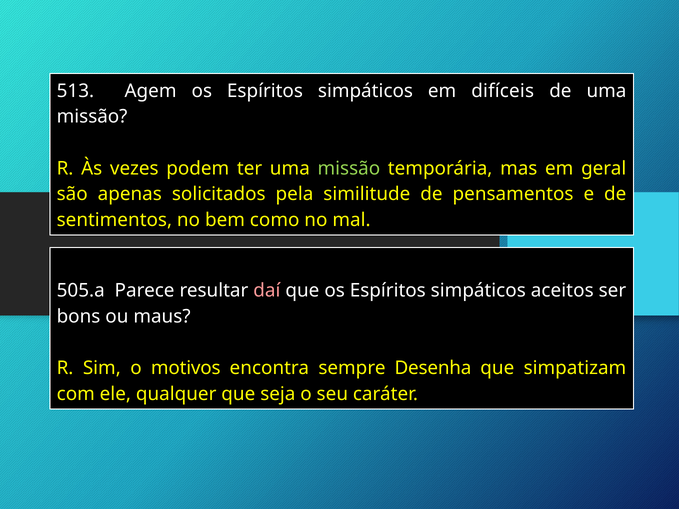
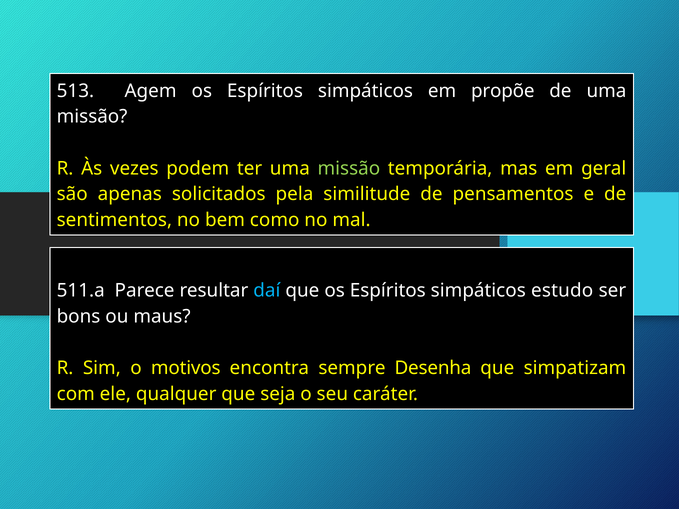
difíceis: difíceis -> propõe (503, 91)
505.a: 505.a -> 511.a (81, 291)
daí colour: pink -> light blue (267, 291)
aceitos: aceitos -> estudo (562, 291)
